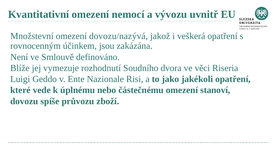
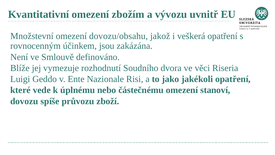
nemocí: nemocí -> zbožím (128, 14)
dovozu/nazývá: dovozu/nazývá -> dovozu/obsahu (119, 36)
